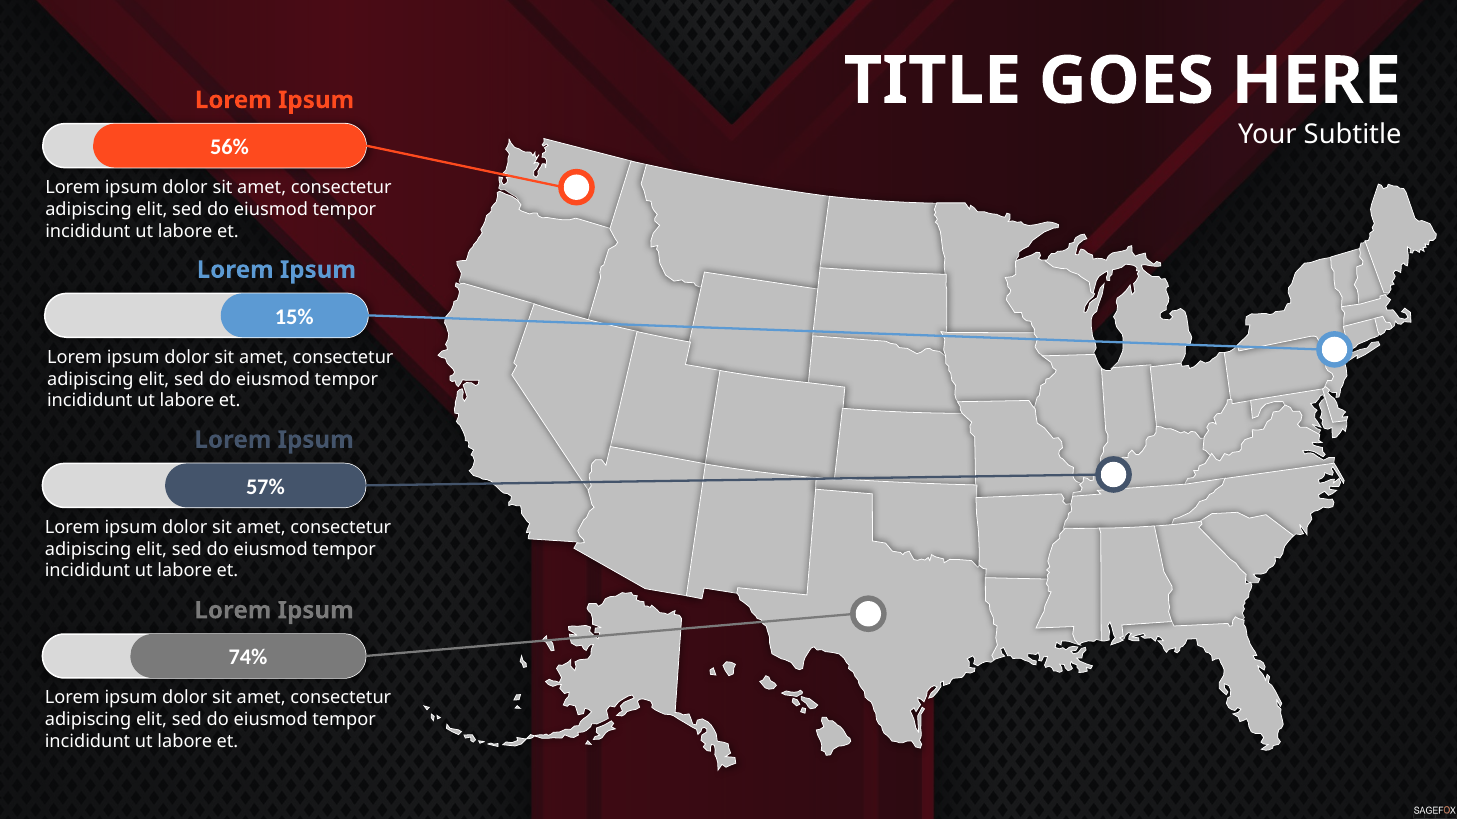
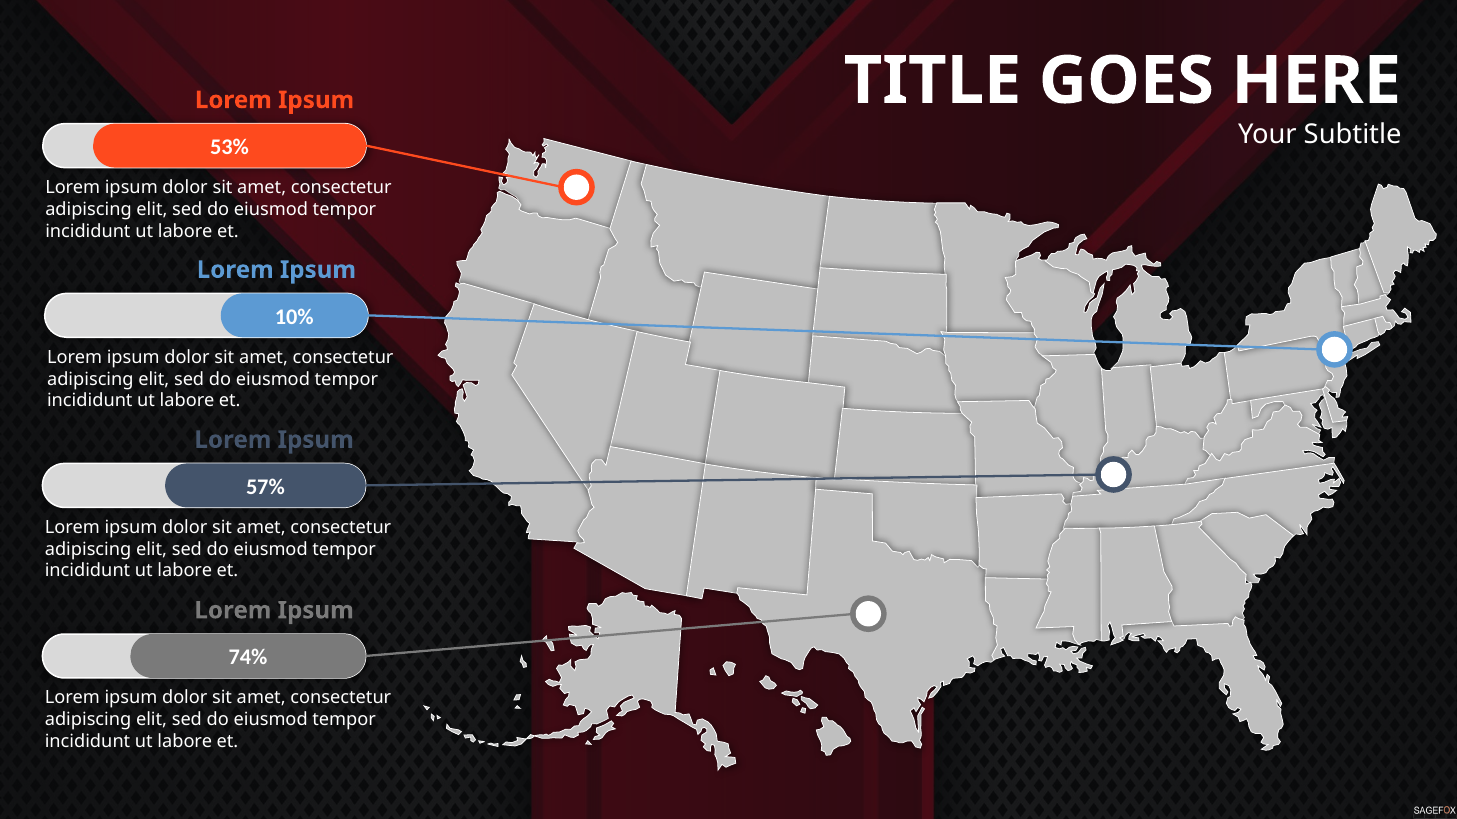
56%: 56% -> 53% (230, 147)
15%: 15% -> 10% (294, 317)
